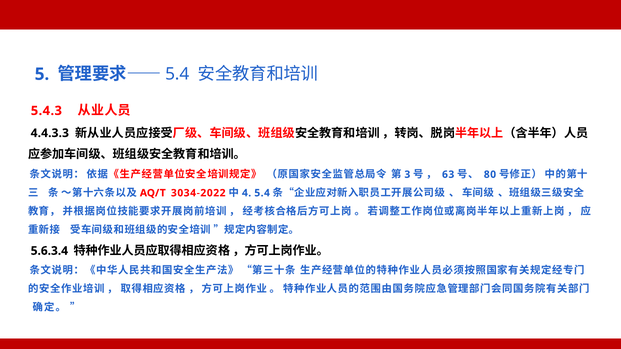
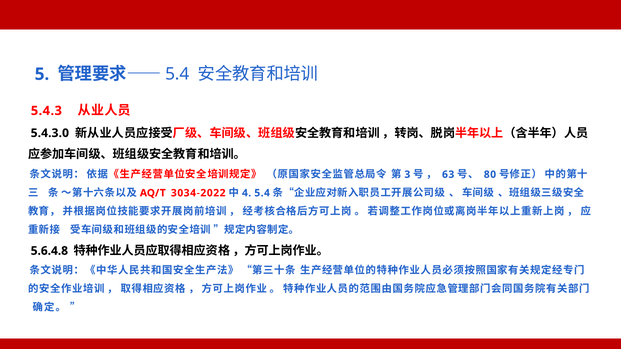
4.4.3.3: 4.4.3.3 -> 5.4.3.0 (50, 133)
5.6.3.4: 5.6.3.4 -> 5.6.4.8 (49, 251)
